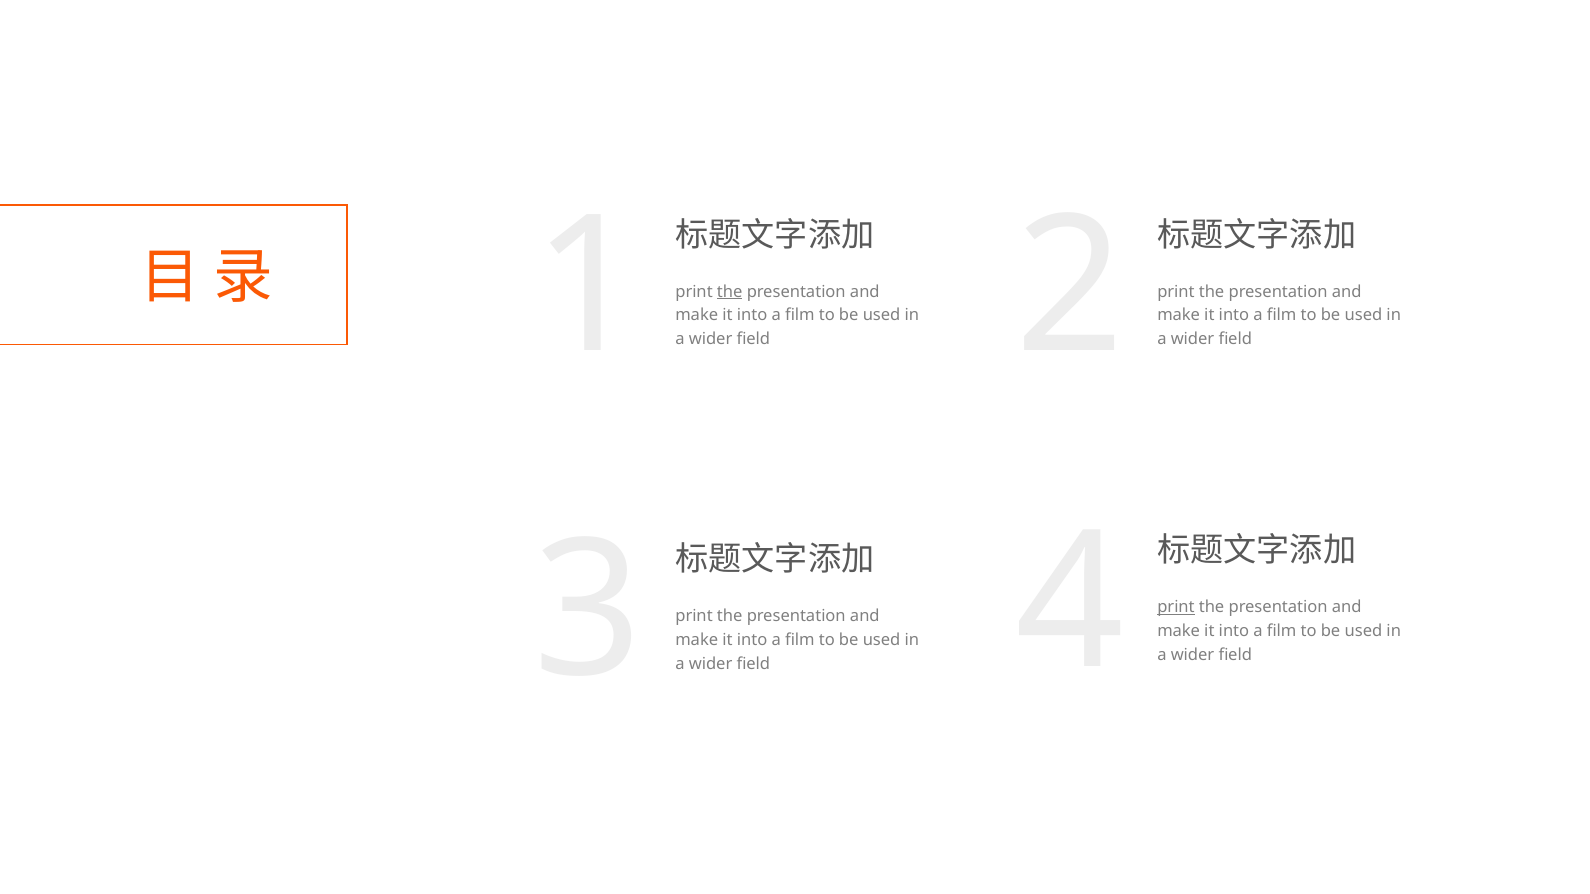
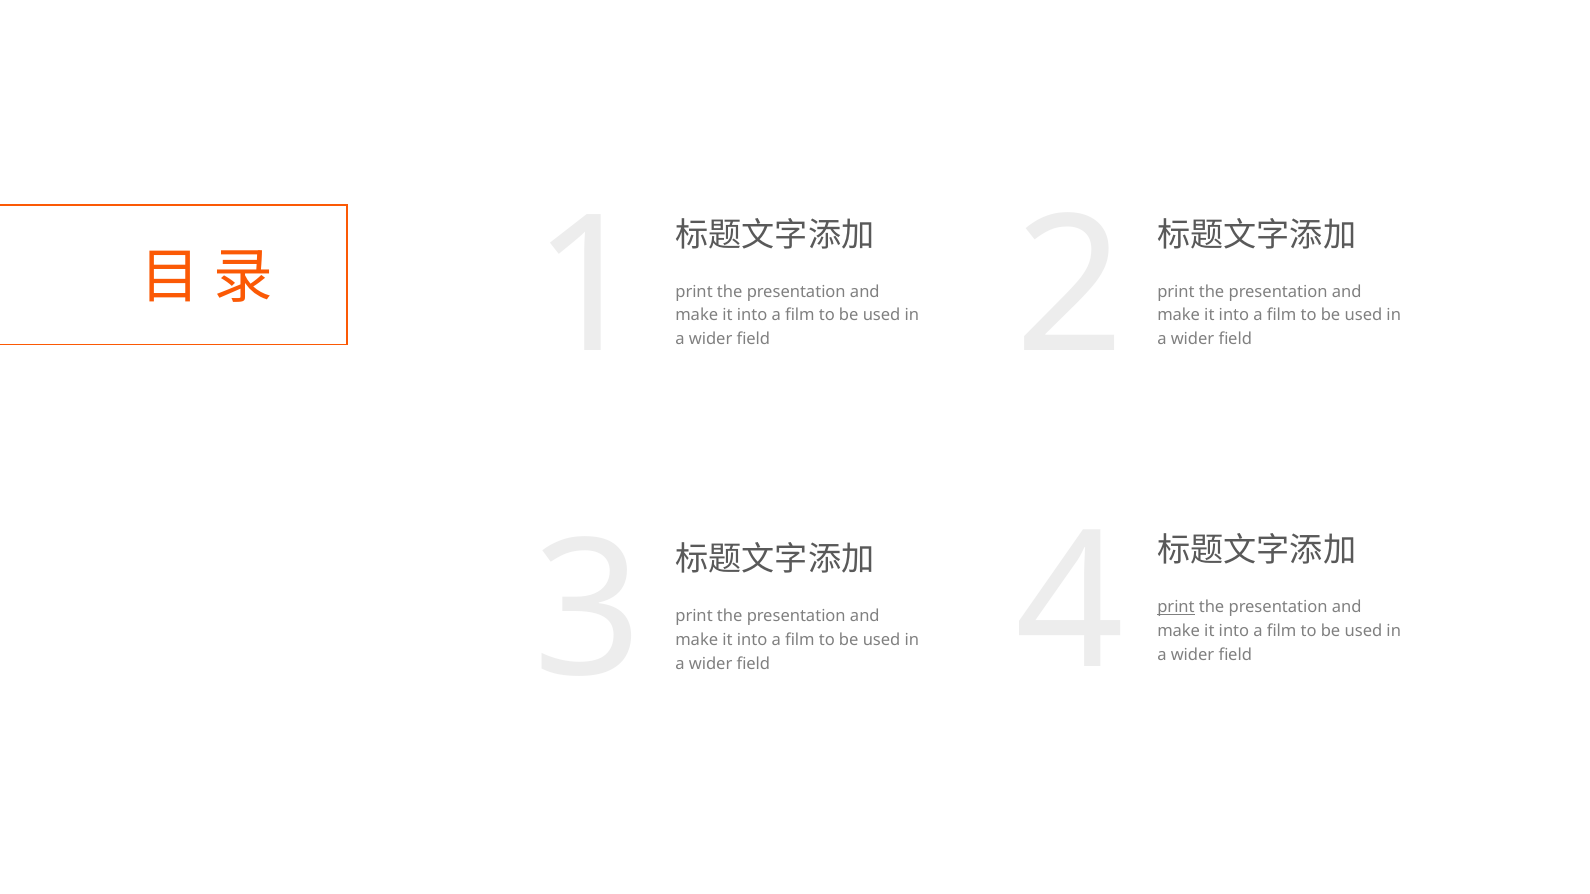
the underline: present -> none (730, 292)
